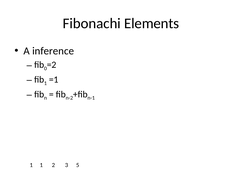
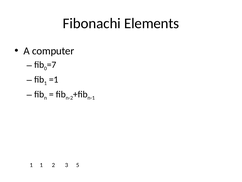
inference: inference -> computer (53, 51)
=2: =2 -> =7 (52, 65)
